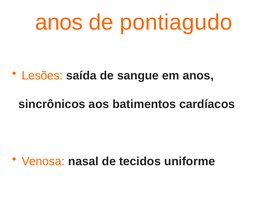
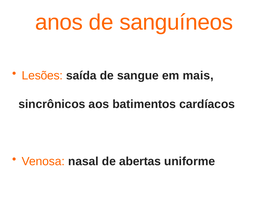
pontiagudo: pontiagudo -> sanguíneos (176, 22)
em anos: anos -> mais (198, 76)
tecidos: tecidos -> abertas (140, 161)
